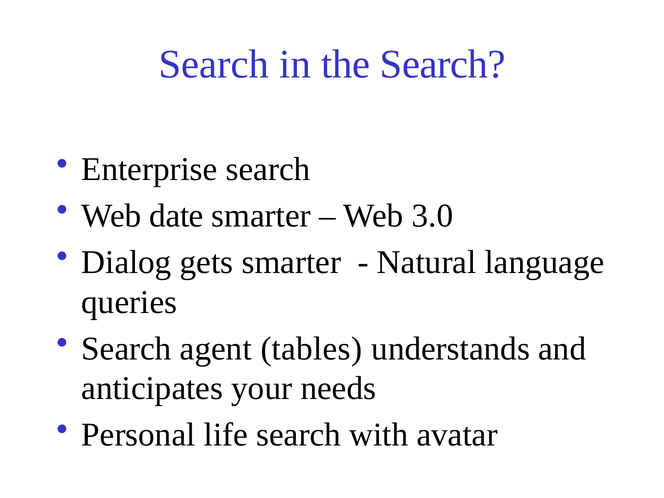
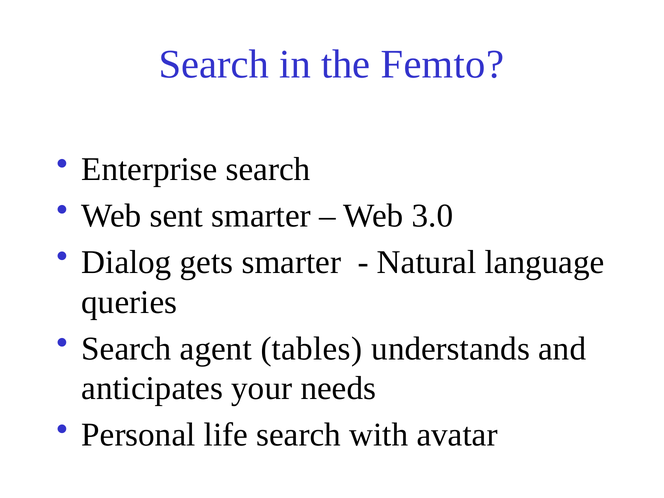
the Search: Search -> Femto (442, 64)
date: date -> sent (176, 216)
